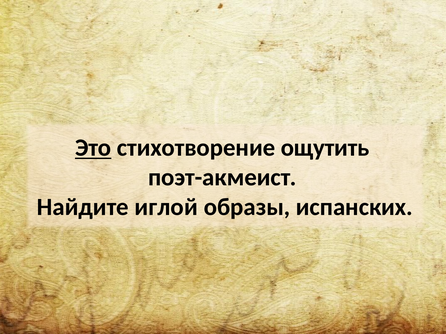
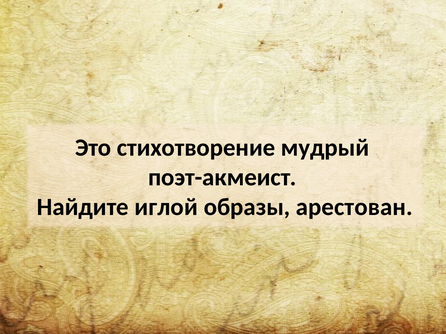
Это underline: present -> none (93, 148)
ощутить: ощутить -> мудрый (325, 148)
испанских: испанских -> арестован (354, 207)
